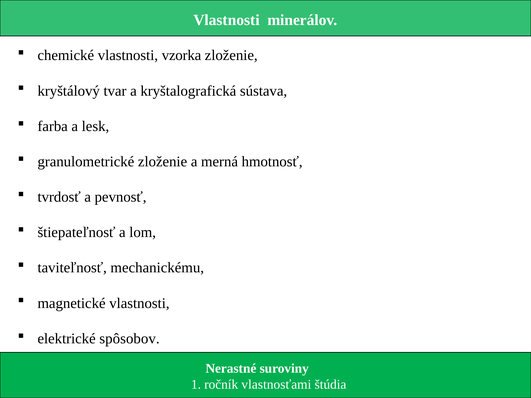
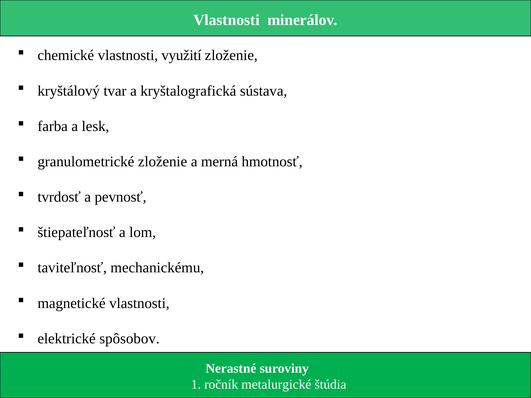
vzorka: vzorka -> využití (181, 55)
vlastnosťami: vlastnosťami -> metalurgické (276, 385)
